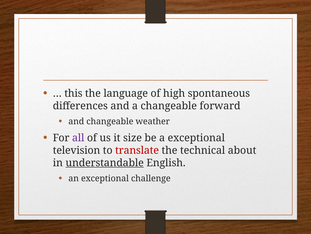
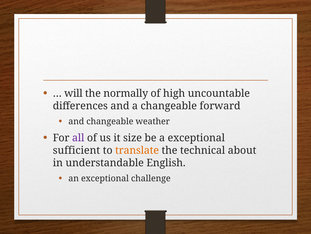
this: this -> will (73, 93)
language: language -> normally (126, 93)
spontaneous: spontaneous -> uncountable (219, 93)
television: television -> sufficient (76, 150)
translate colour: red -> orange (137, 150)
understandable underline: present -> none (105, 162)
